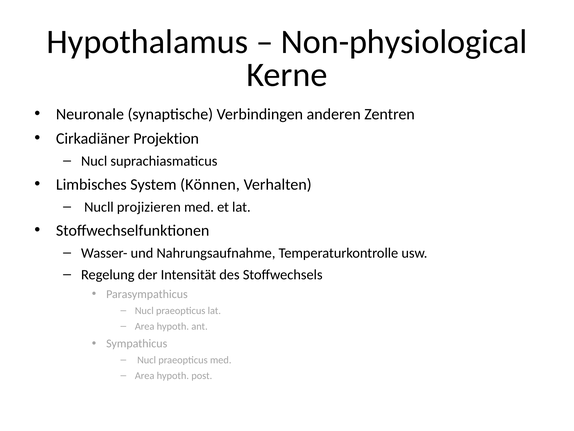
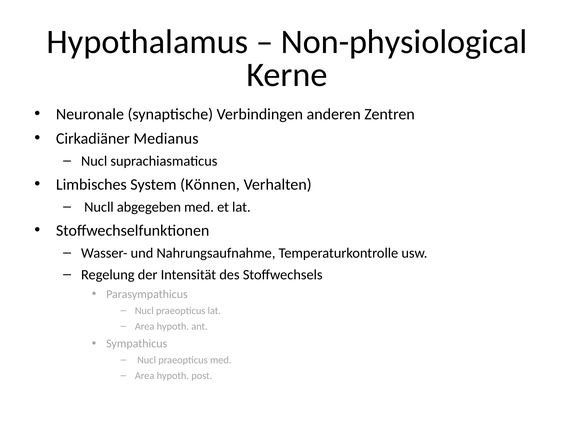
Projektion: Projektion -> Medianus (166, 138)
projizieren: projizieren -> abgegeben (149, 207)
